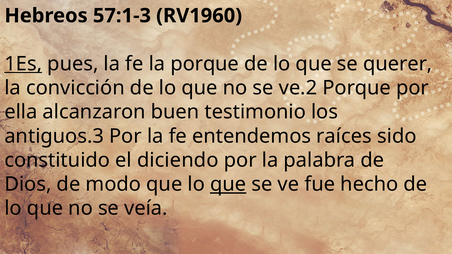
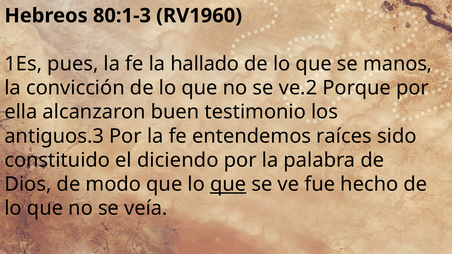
57:1-3: 57:1-3 -> 80:1-3 (122, 16)
1Es underline: present -> none (23, 64)
la porque: porque -> hallado (205, 64)
querer: querer -> manos (398, 64)
